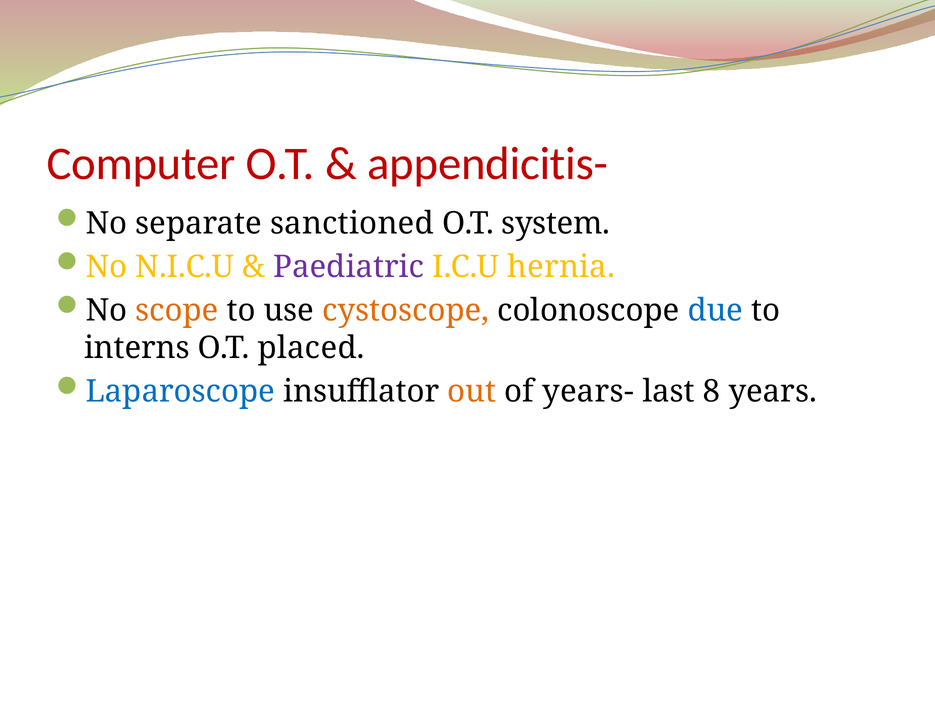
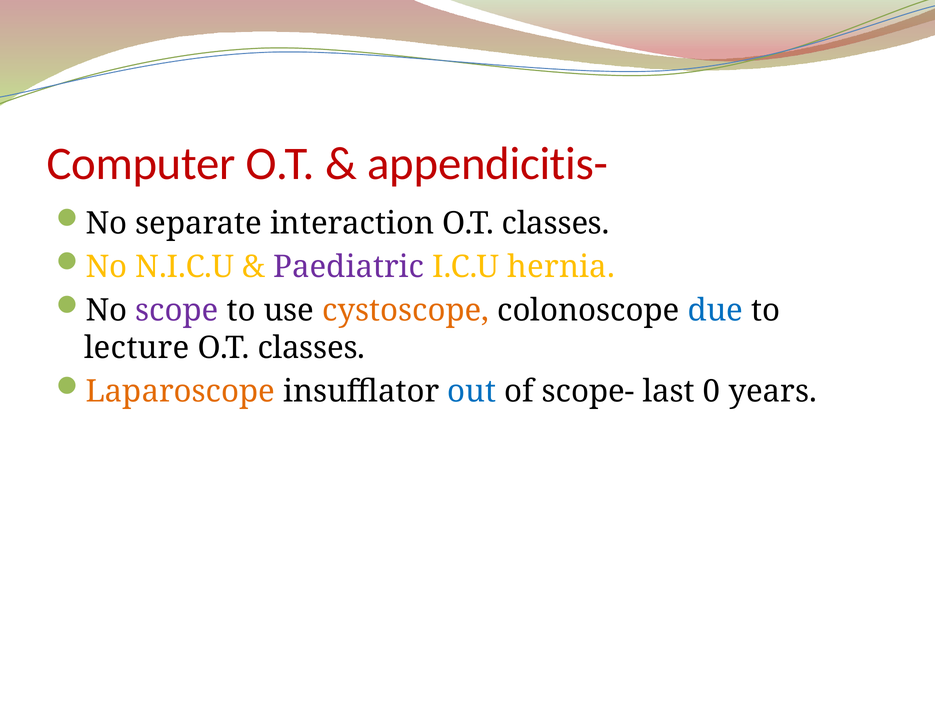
sanctioned: sanctioned -> interaction (352, 223)
system: system -> classes (556, 223)
scope colour: orange -> purple (177, 311)
interns: interns -> lecture (137, 348)
placed: placed -> classes (311, 348)
Laparoscope colour: blue -> orange (180, 392)
out colour: orange -> blue (472, 392)
years-: years- -> scope- (588, 392)
8: 8 -> 0 (712, 392)
